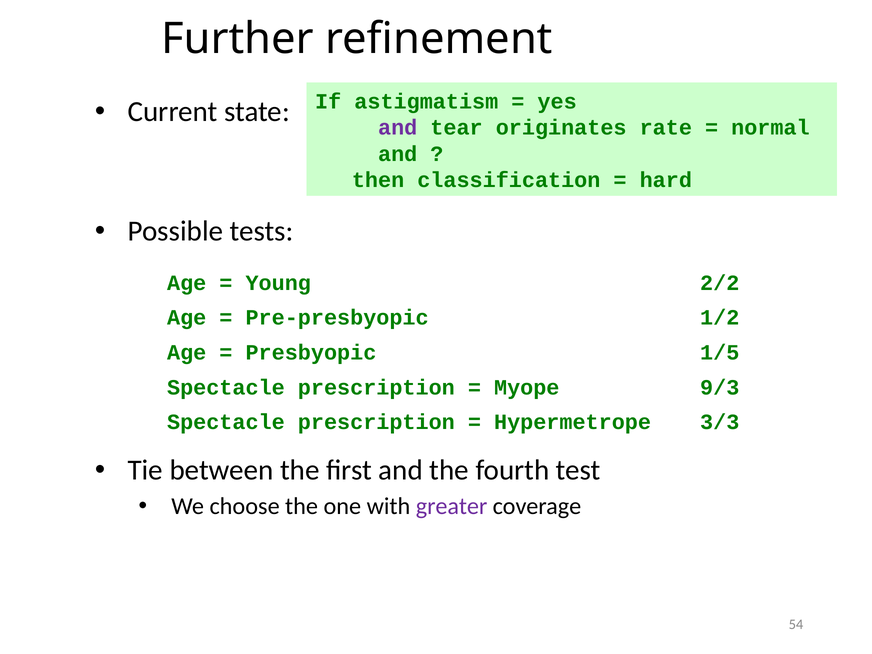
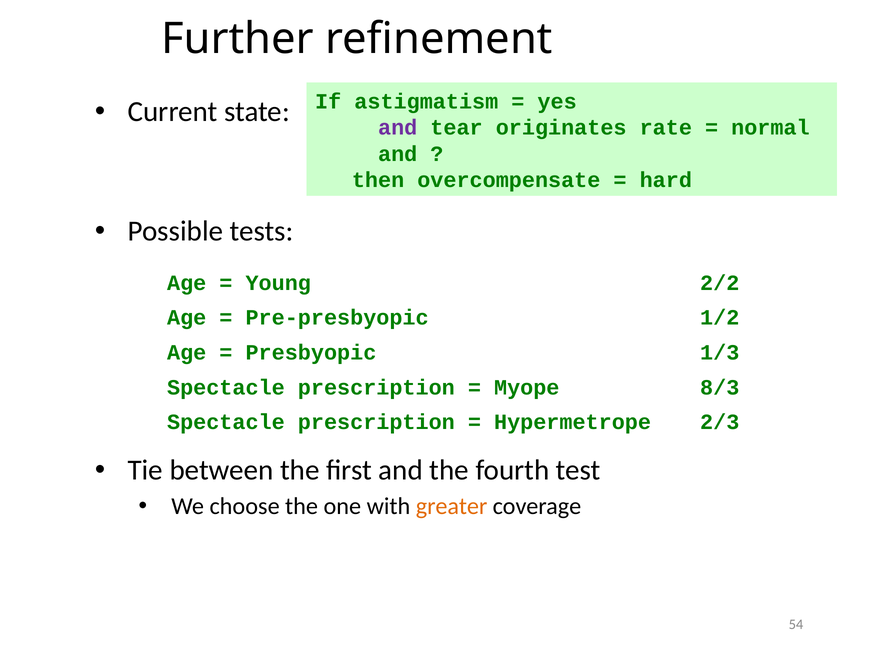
classification: classification -> overcompensate (509, 180)
1/5: 1/5 -> 1/3 (720, 353)
9/3: 9/3 -> 8/3 (720, 387)
3/3: 3/3 -> 2/3 (720, 422)
greater colour: purple -> orange (452, 506)
